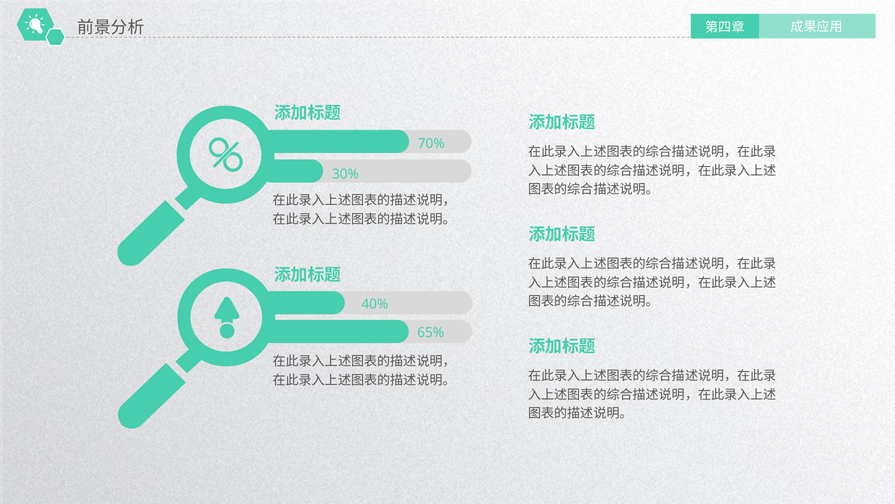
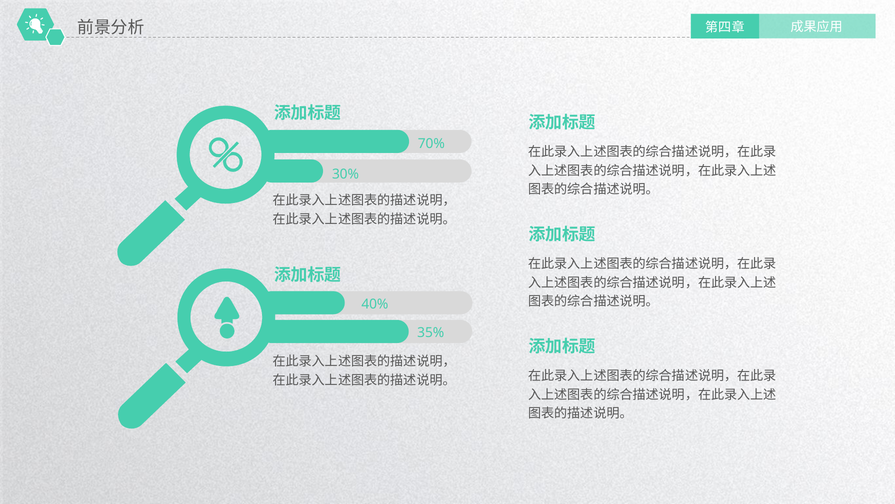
65%: 65% -> 35% (431, 332)
